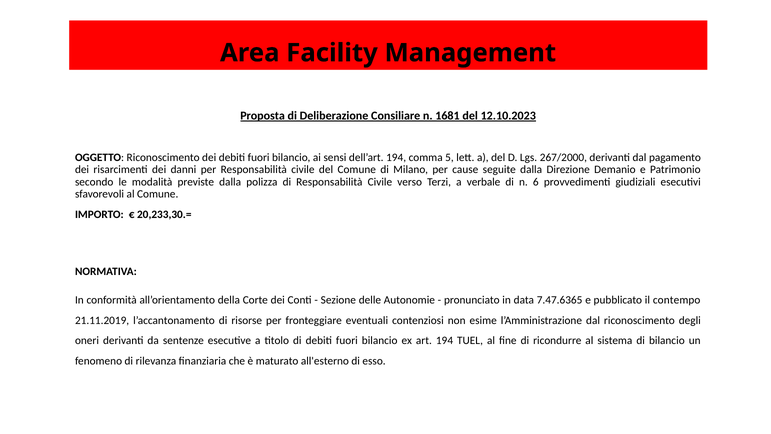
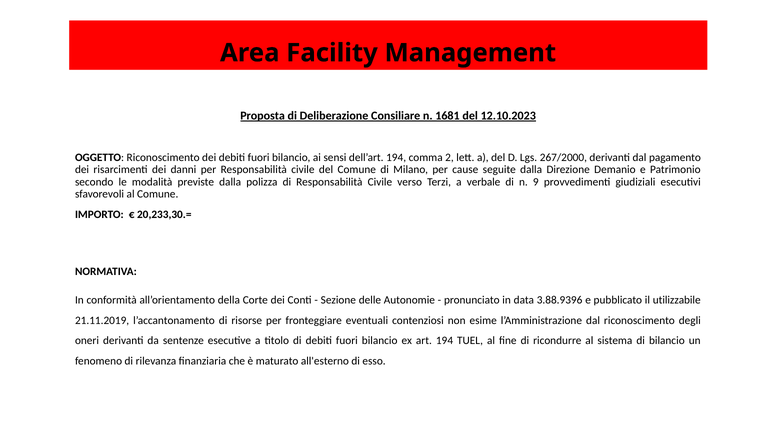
5: 5 -> 2 (449, 157)
6: 6 -> 9 (536, 182)
7.47.6365: 7.47.6365 -> 3.88.9396 (560, 300)
contempo: contempo -> utilizzabile (677, 300)
